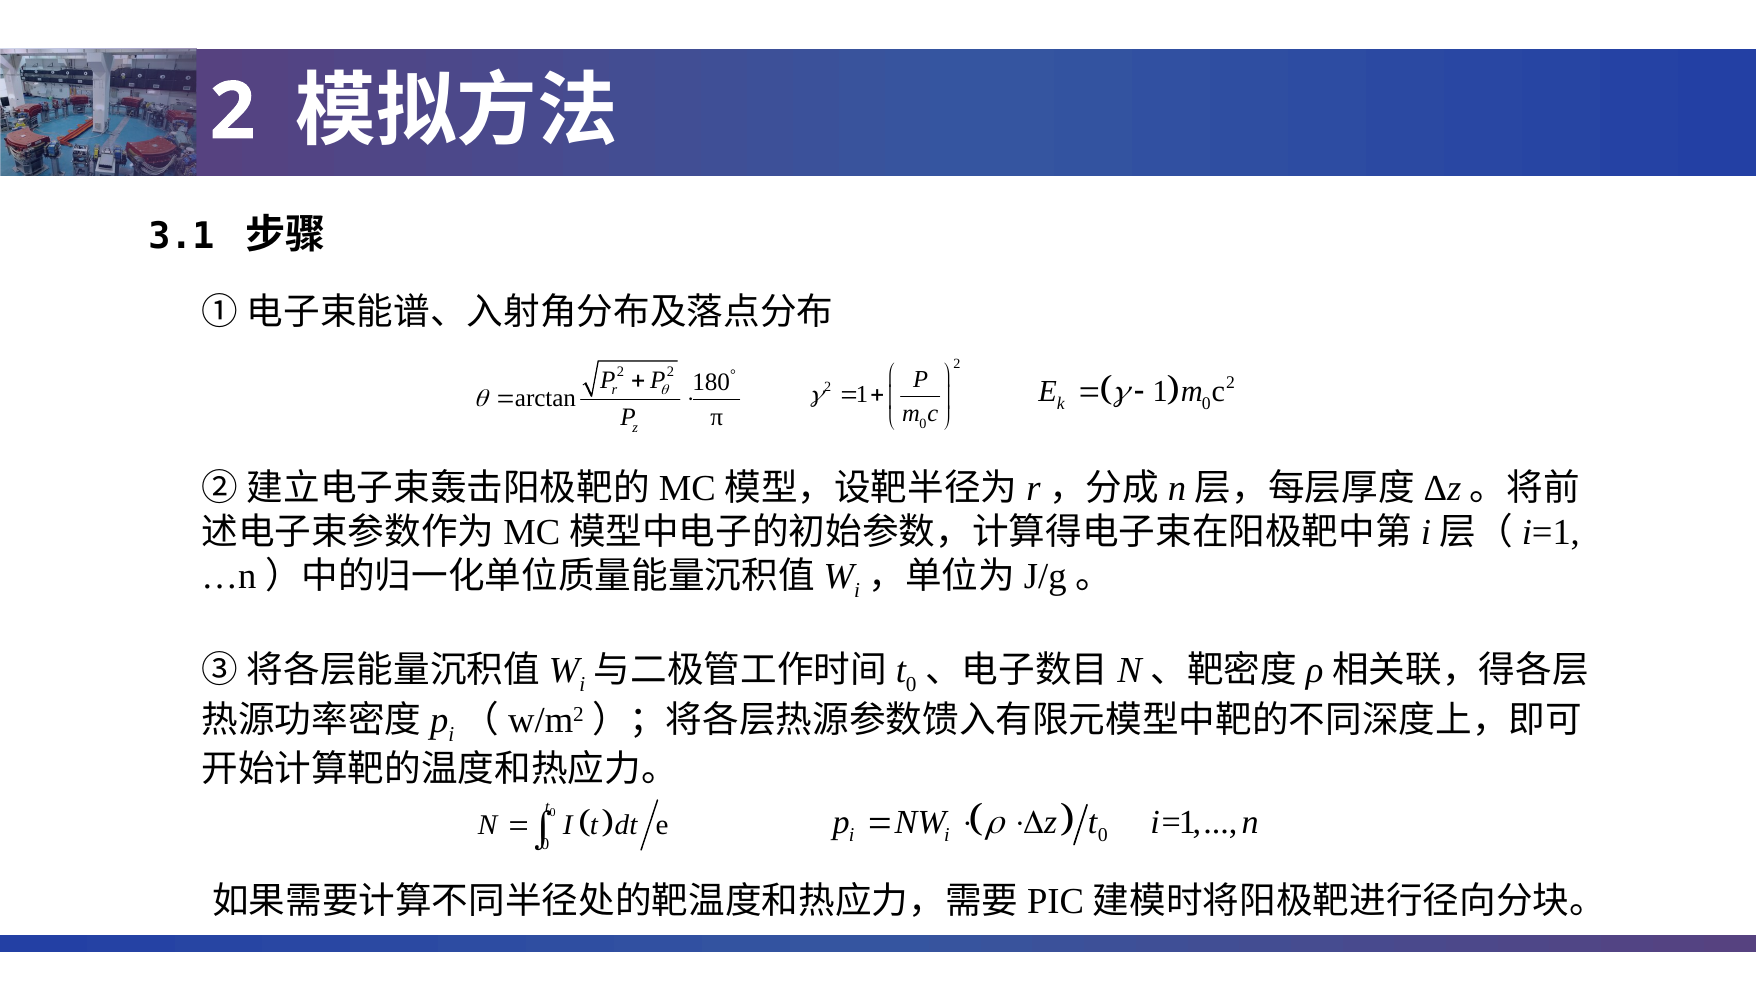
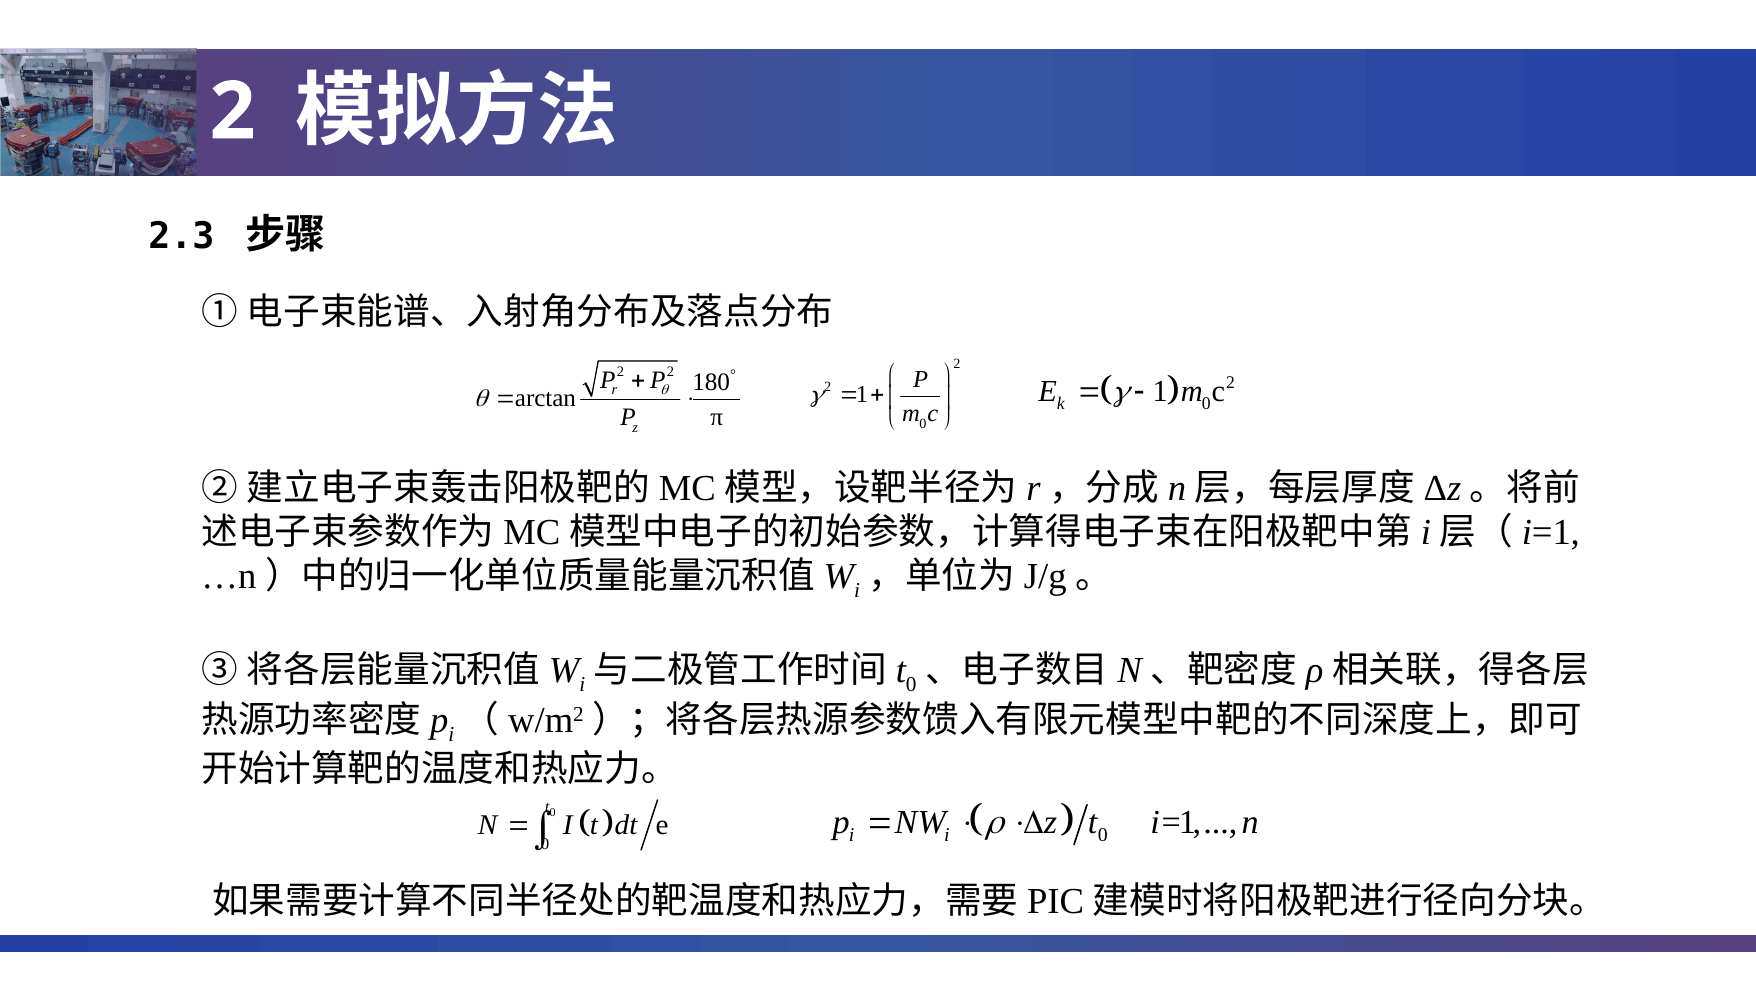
3.1: 3.1 -> 2.3 (181, 236)
